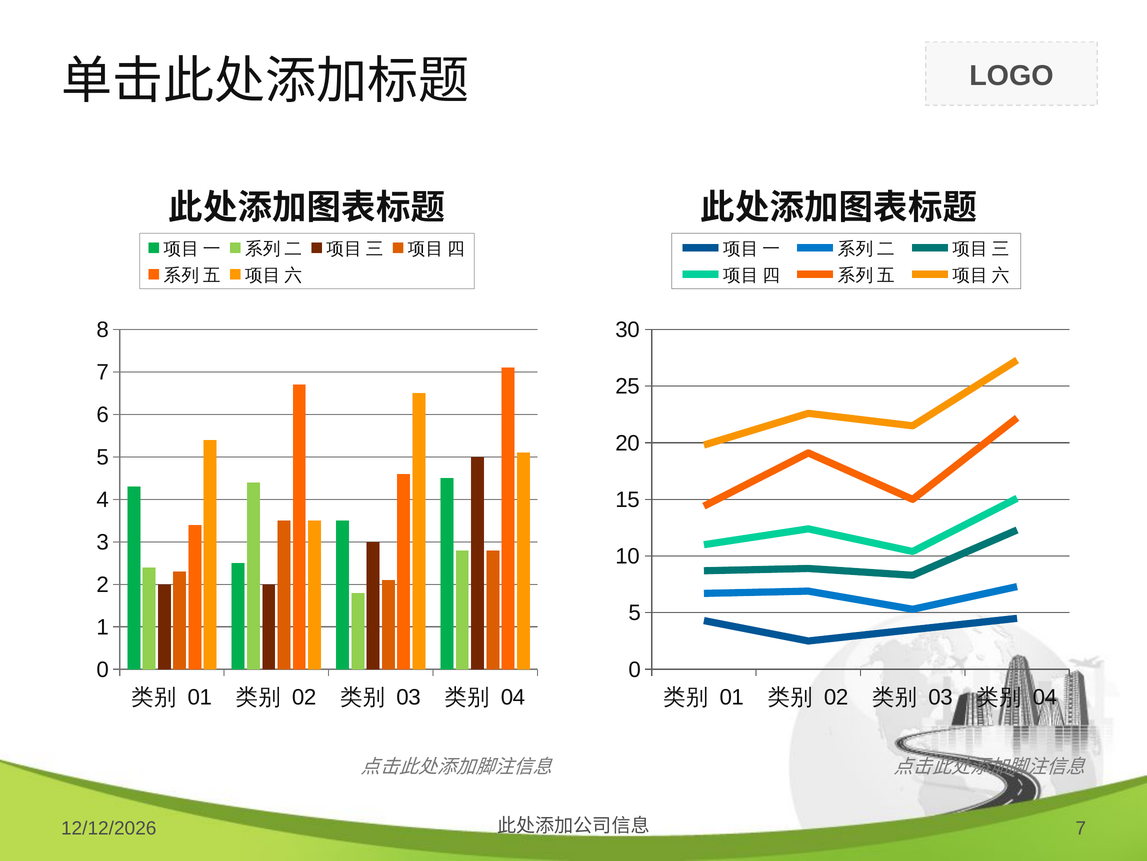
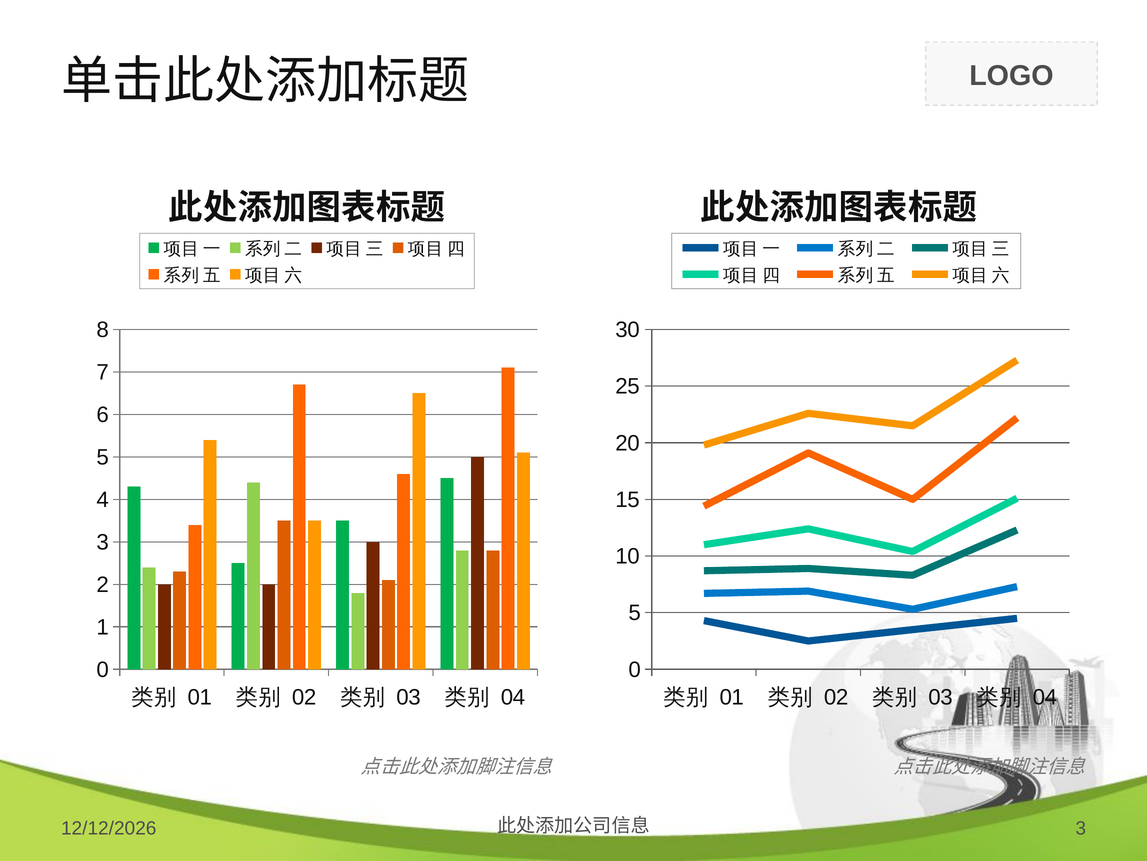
7: 7 -> 3 (1081, 828)
